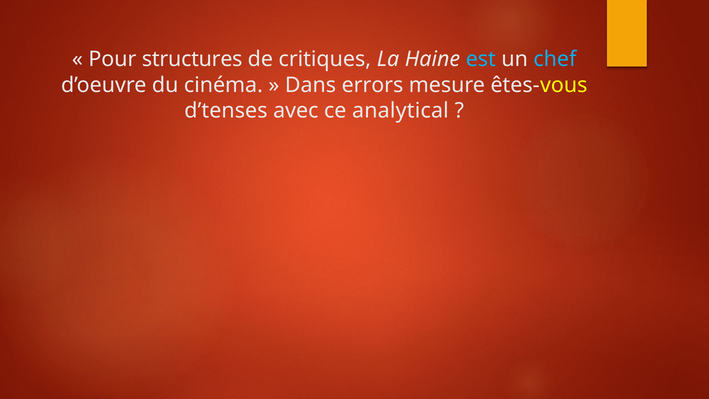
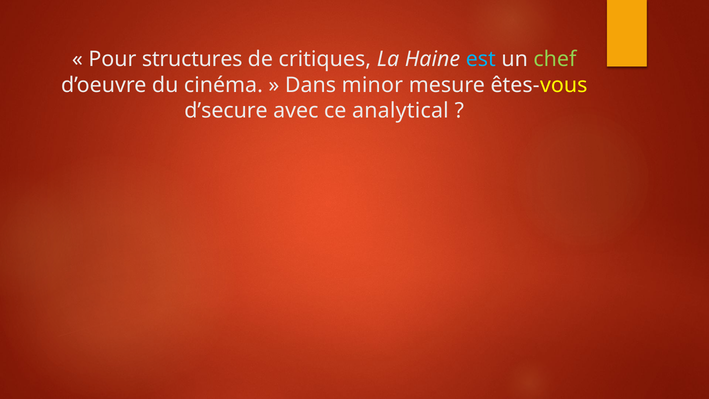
chef colour: light blue -> light green (555, 59)
errors: errors -> minor (372, 85)
d’tenses: d’tenses -> d’secure (226, 111)
